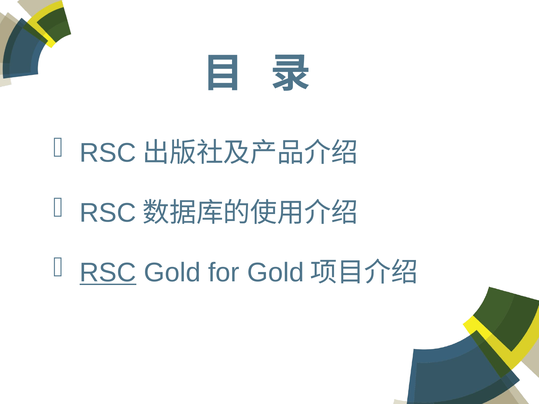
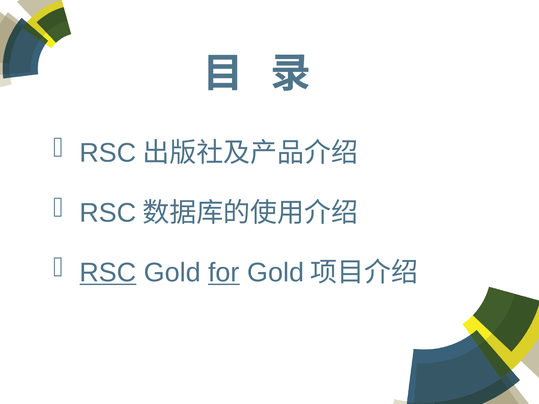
for underline: none -> present (224, 273)
